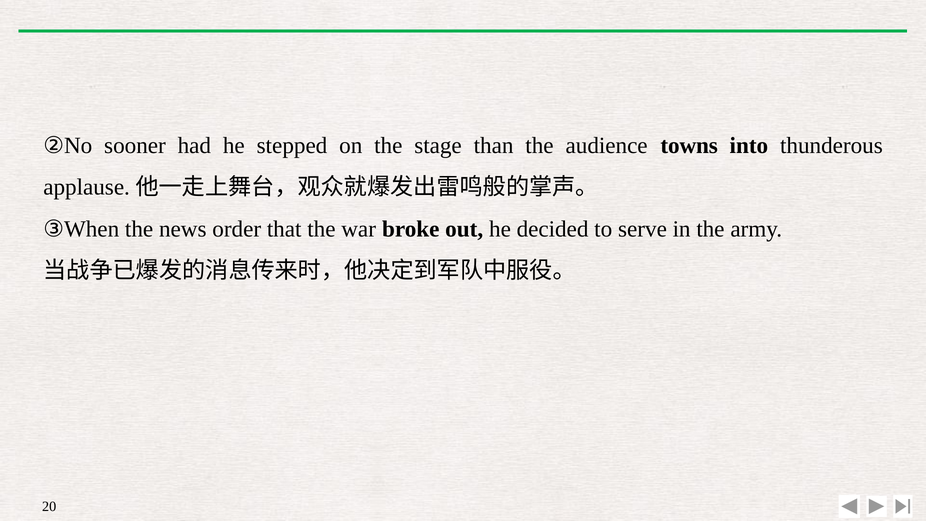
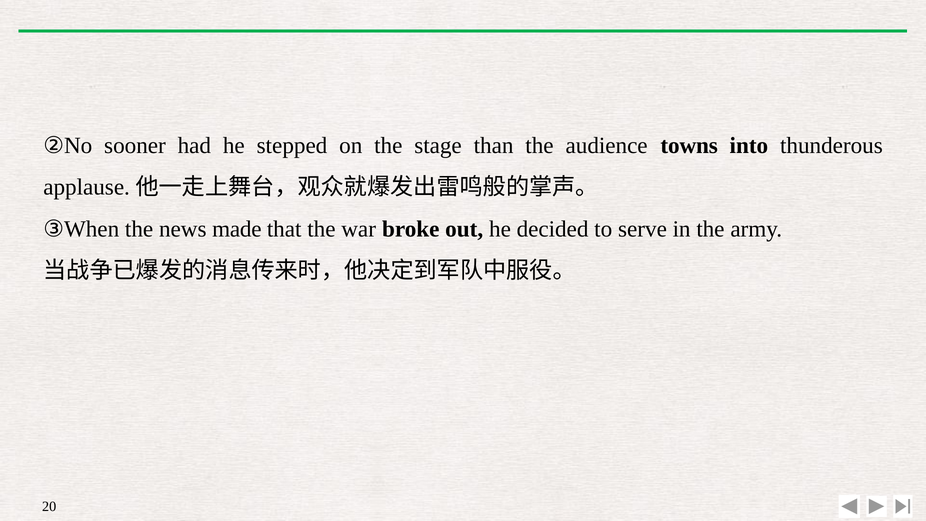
order: order -> made (237, 229)
